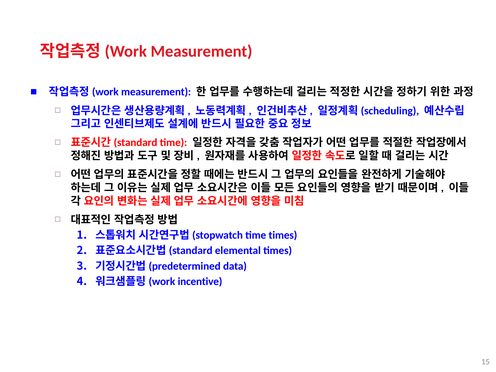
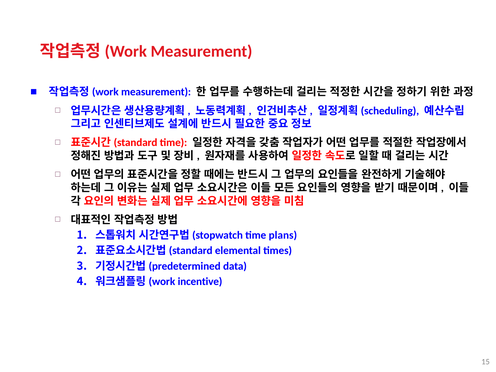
time times: times -> plans (283, 235)
